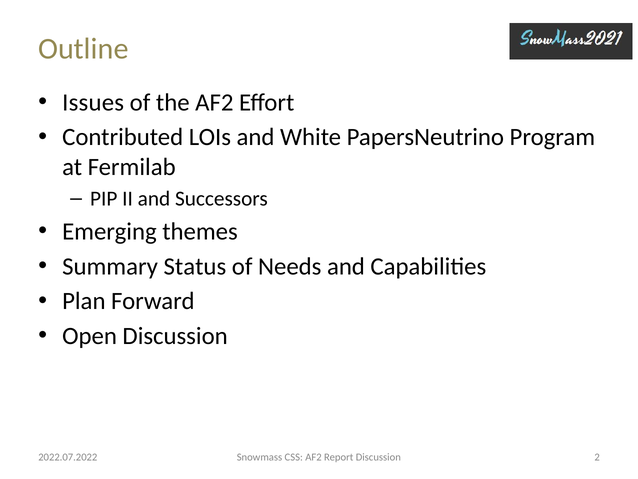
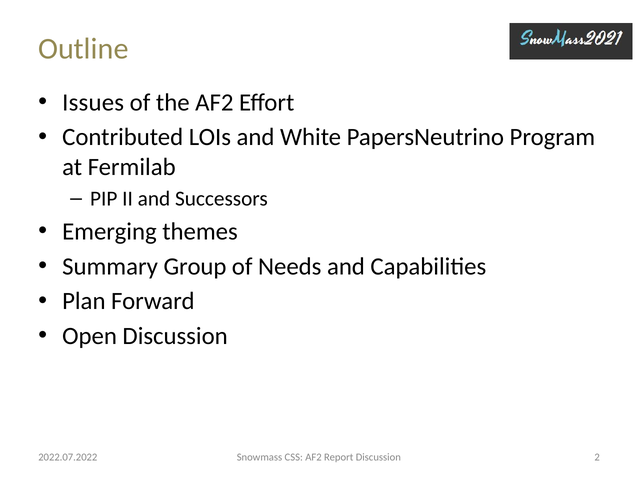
Status: Status -> Group (195, 266)
